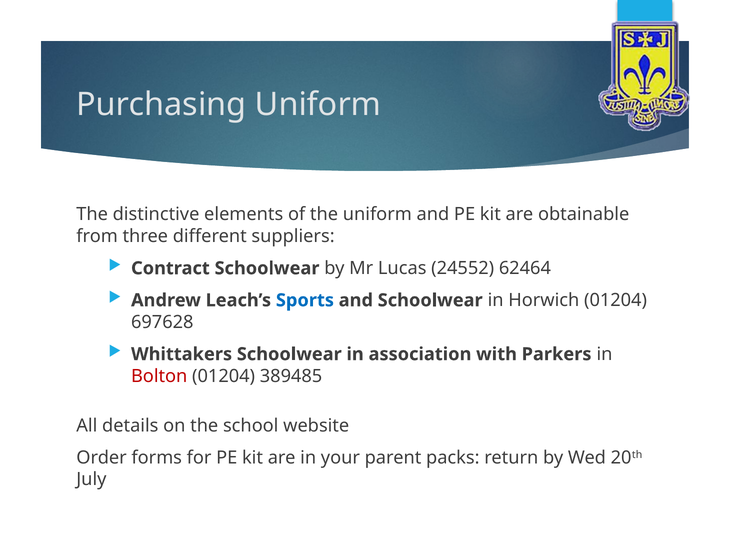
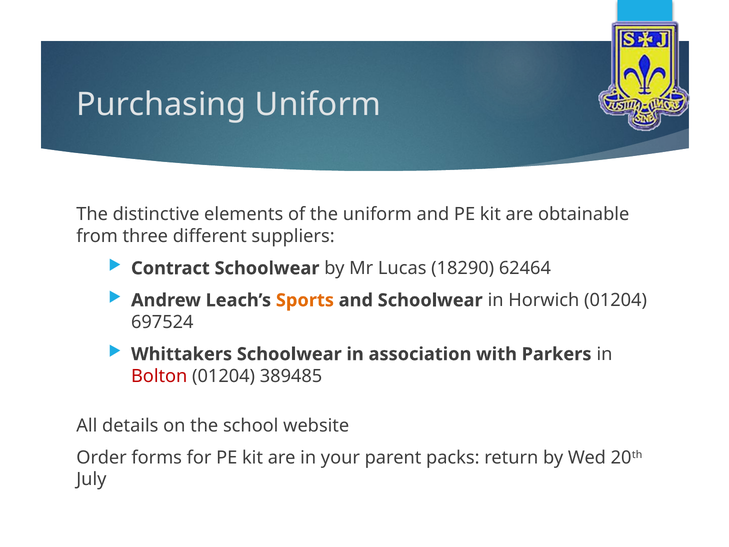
24552: 24552 -> 18290 (463, 268)
Sports colour: blue -> orange (305, 300)
697628: 697628 -> 697524 (162, 322)
